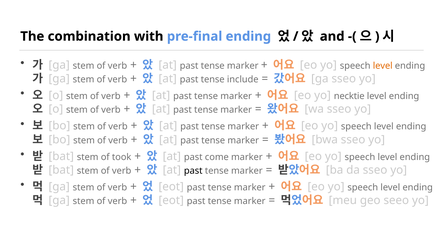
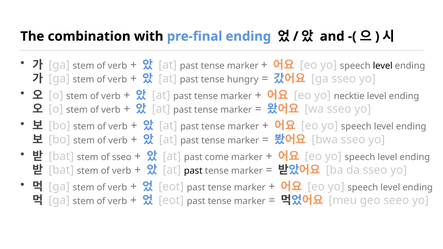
level colour: orange -> black (383, 66)
include: include -> hungry (243, 80)
of took: took -> sseo (122, 157)
